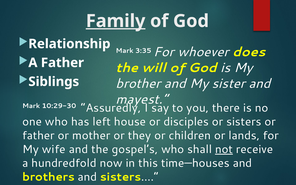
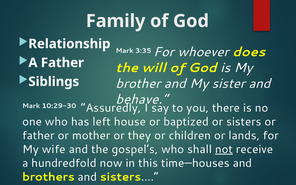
Family underline: present -> none (116, 21)
mayest: mayest -> behave (142, 99)
disciples: disciples -> baptized (186, 122)
